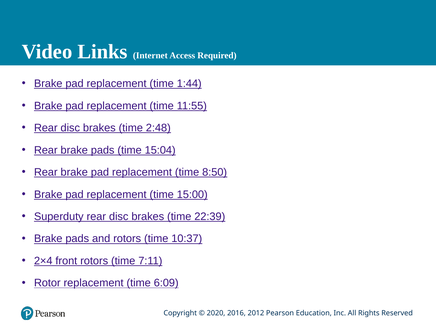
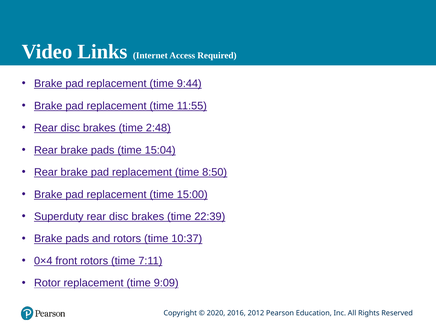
1:44: 1:44 -> 9:44 (189, 84)
2×4: 2×4 -> 0×4 (43, 261)
6:09: 6:09 -> 9:09 (166, 283)
